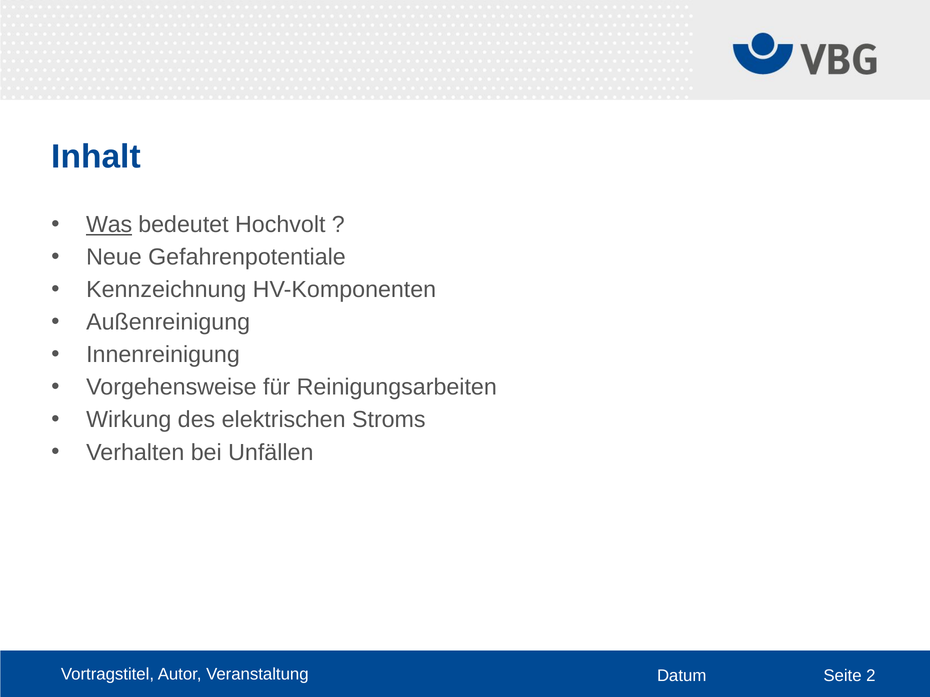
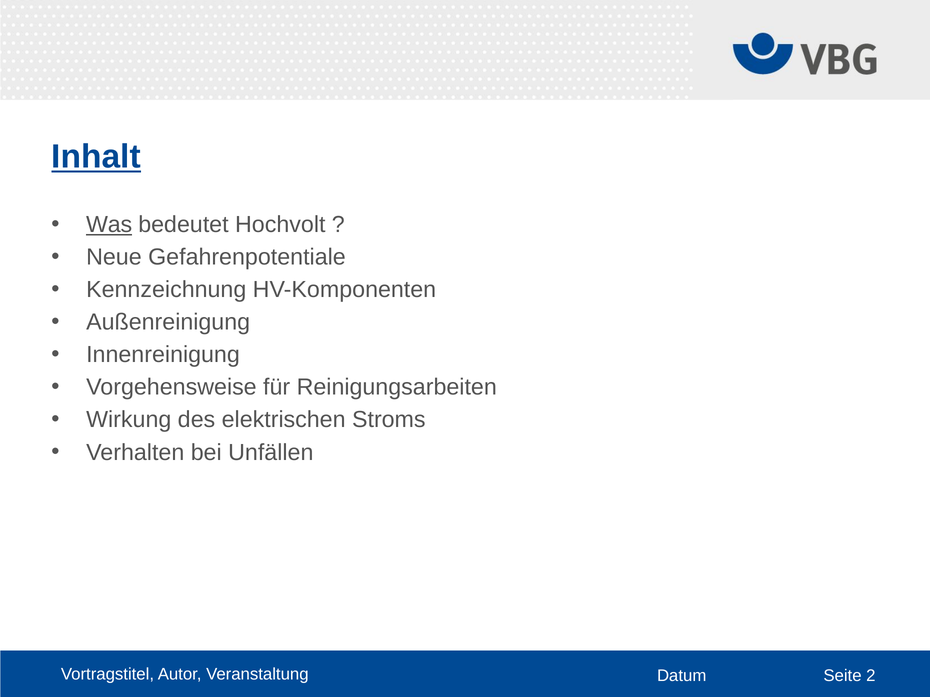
Inhalt underline: none -> present (96, 157)
